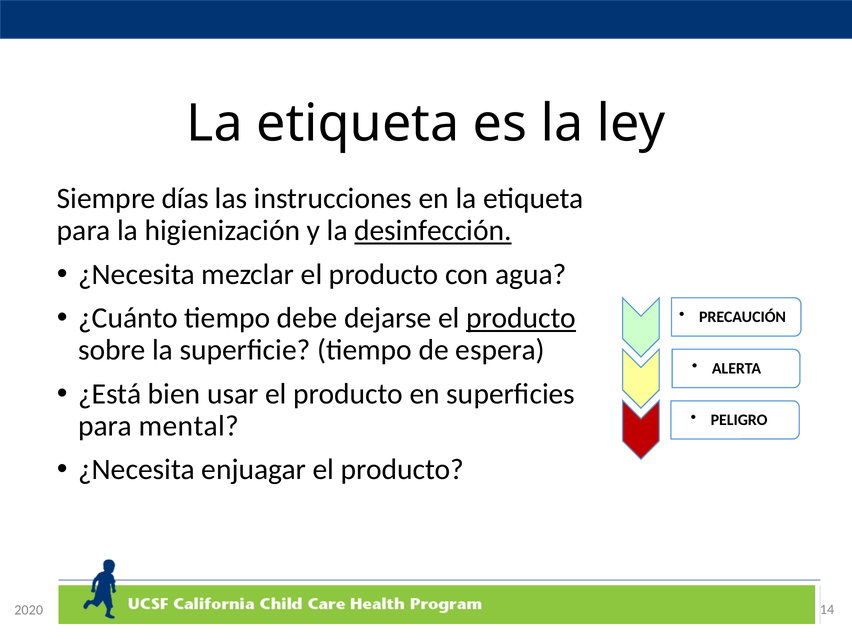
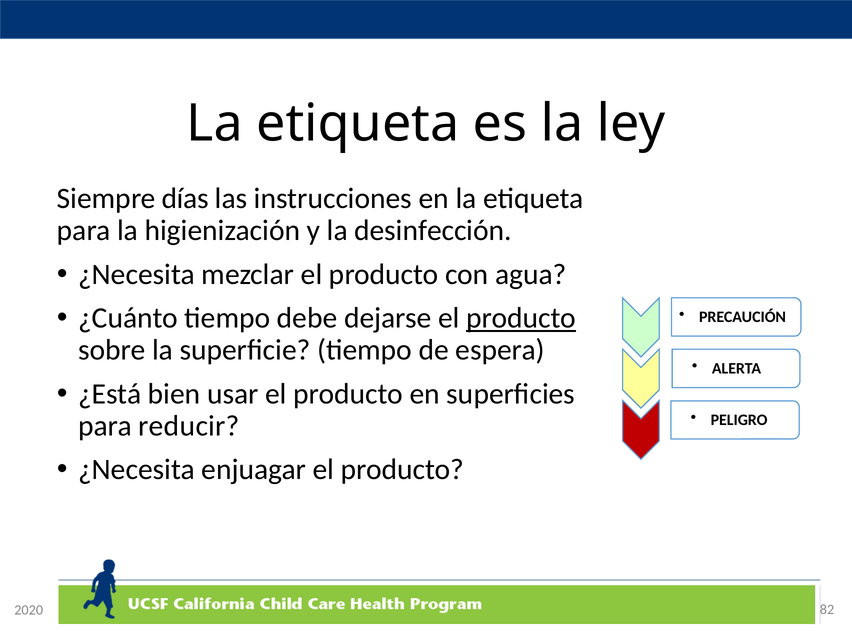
desinfección underline: present -> none (433, 231)
mental: mental -> reducir (189, 426)
14: 14 -> 82 (827, 610)
